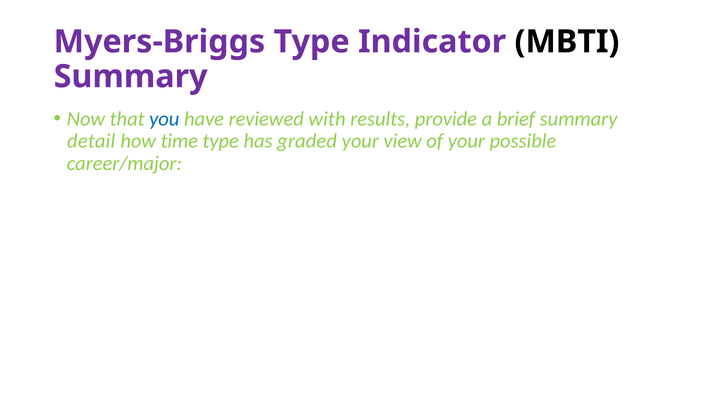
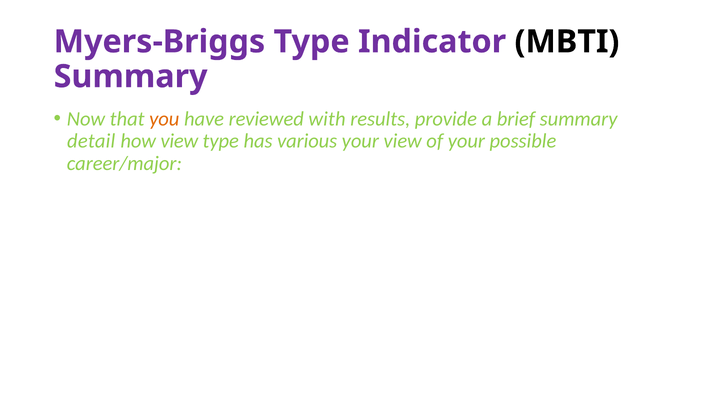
you colour: blue -> orange (164, 119)
how time: time -> view (179, 141)
graded: graded -> various (307, 141)
